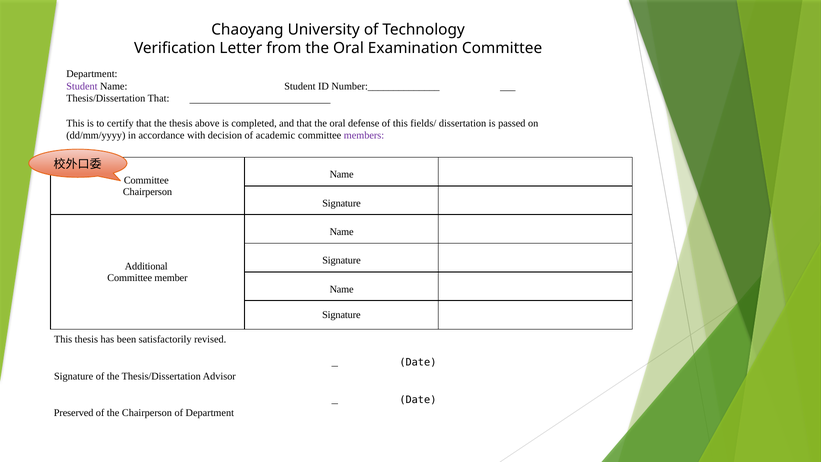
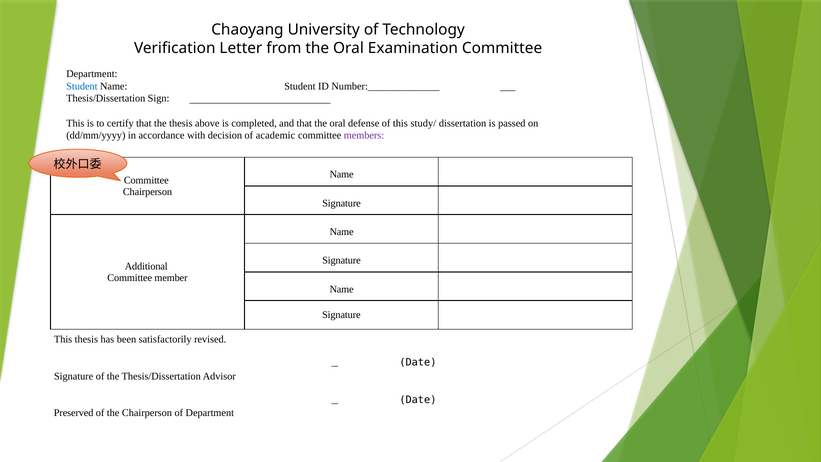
Student colour: purple -> blue (82, 86)
Thesis/Dissertation That: That -> Sign (159, 98)
fields/: fields/ -> study/ (423, 123)
